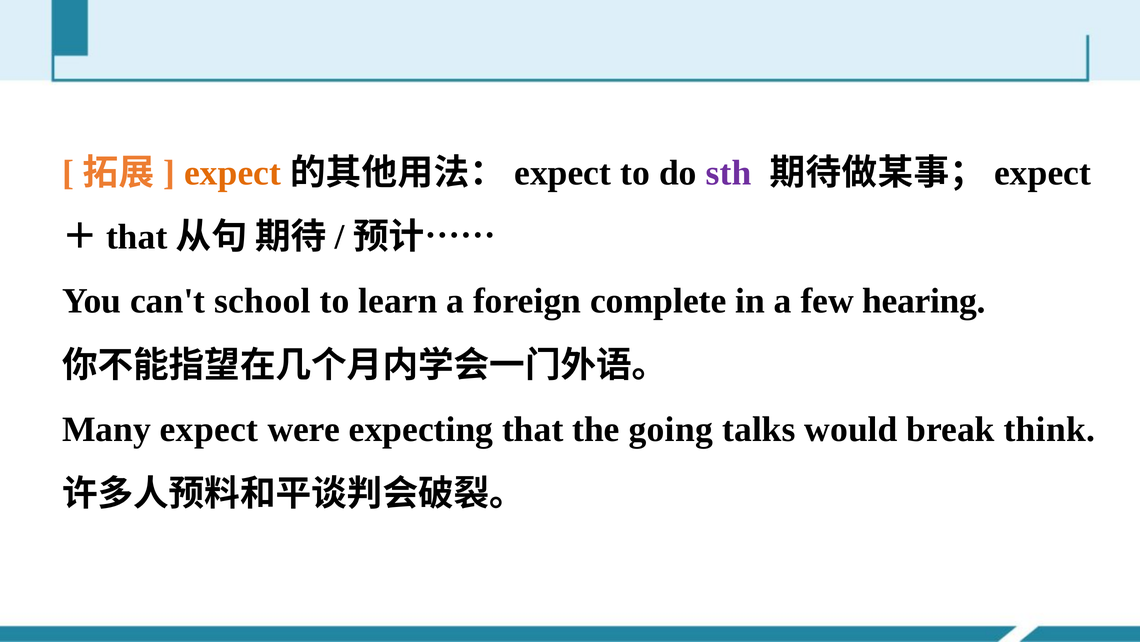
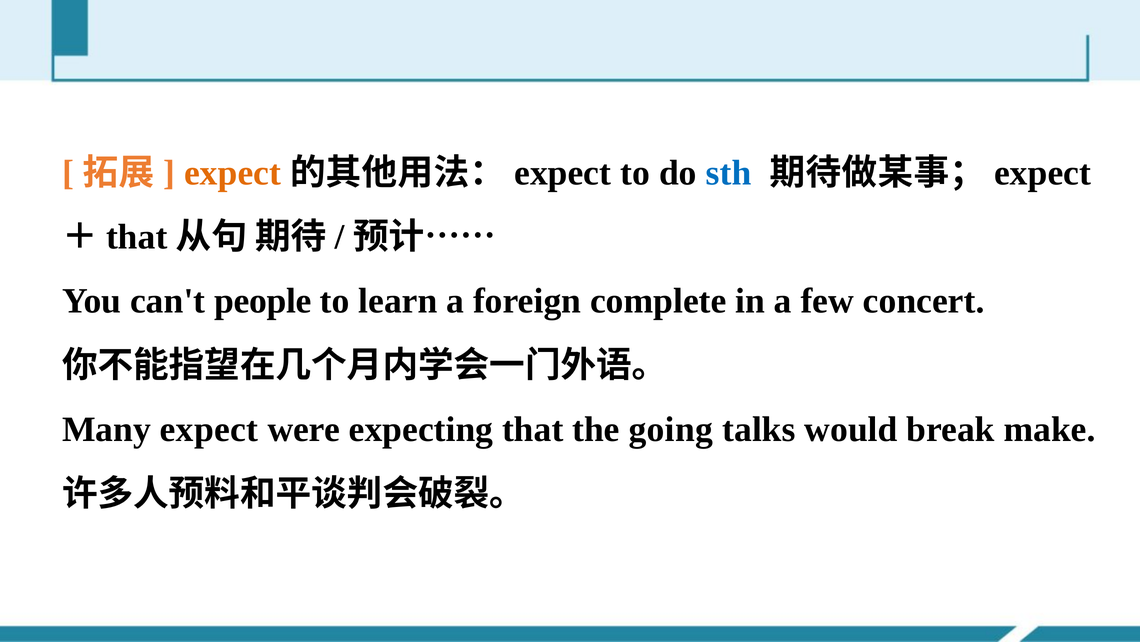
sth colour: purple -> blue (729, 173)
school: school -> people (263, 301)
hearing: hearing -> concert (924, 301)
think: think -> make (1050, 429)
